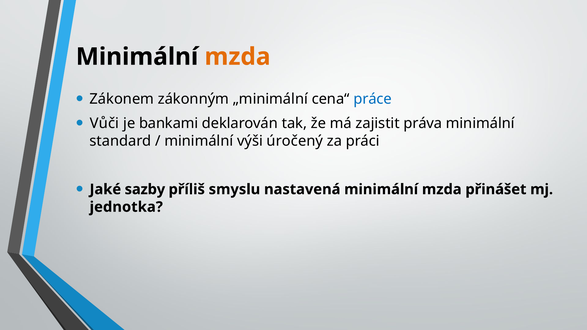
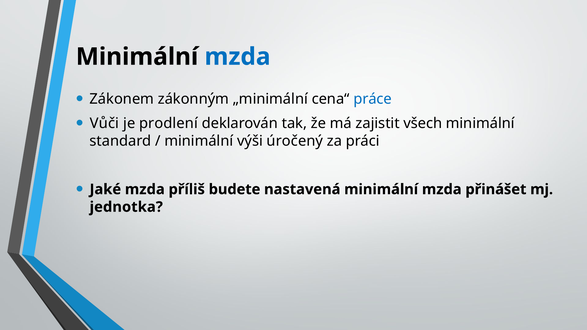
mzda colour: orange -> blue (238, 57)
bankami: bankami -> prodlení (168, 123)
práva: práva -> všech (423, 123)
Jaké sazby: sazby -> mzda (145, 189)
smyslu: smyslu -> budete (235, 189)
